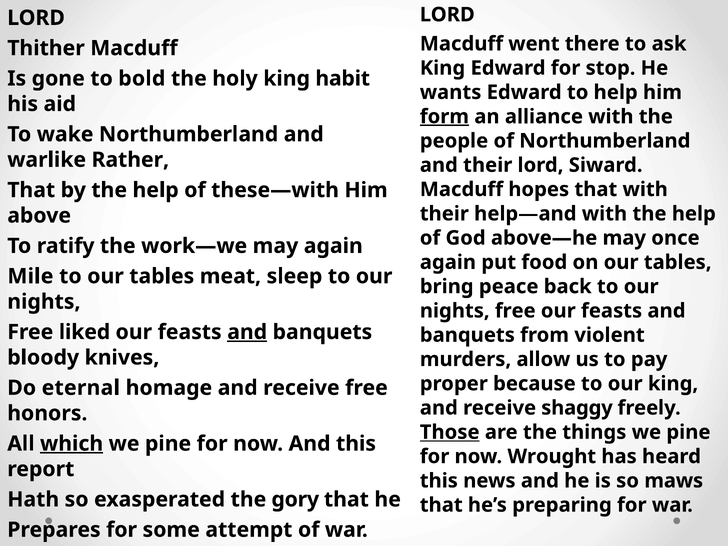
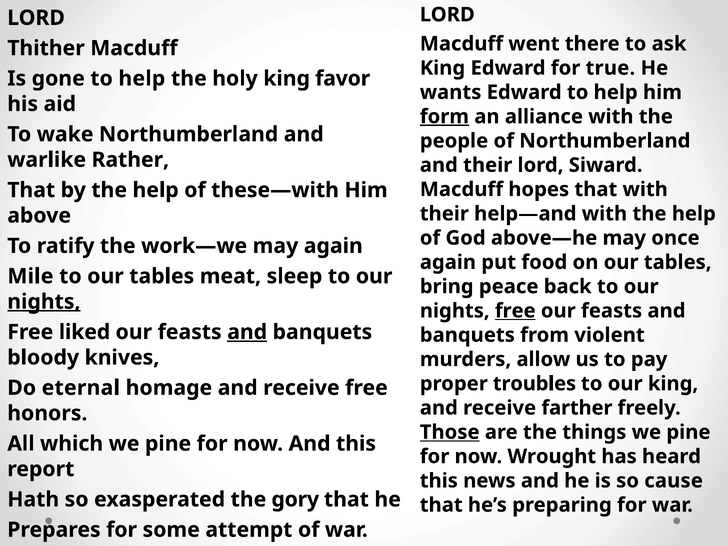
stop: stop -> true (610, 68)
gone to bold: bold -> help (142, 79)
habit: habit -> favor (343, 79)
nights underline: none -> present (44, 302)
free underline: none -> present (515, 311)
because: because -> troubles (534, 384)
shaggy: shaggy -> farther (577, 408)
which underline: present -> none (72, 444)
maws: maws -> cause (674, 481)
